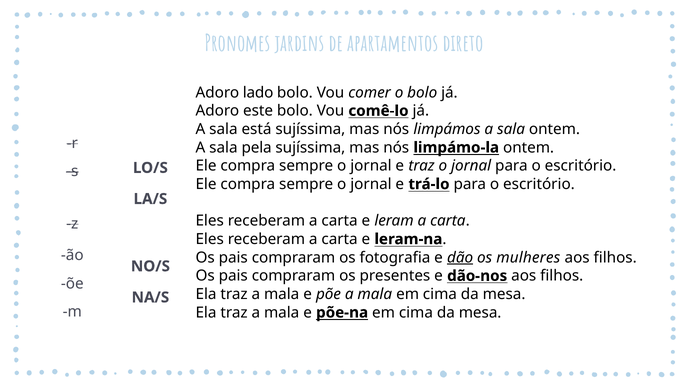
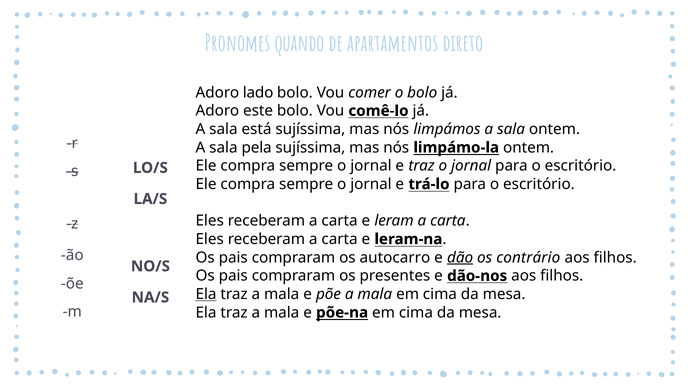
jardins: jardins -> quando (300, 44)
fotografia: fotografia -> autocarro (395, 258)
mulheres: mulheres -> contrário (528, 258)
Ela underline: none -> present (206, 294)
